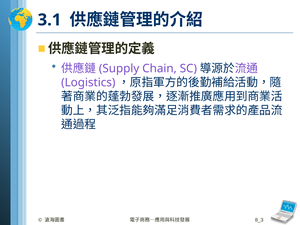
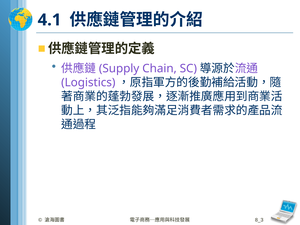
3.1: 3.1 -> 4.1 (49, 20)
